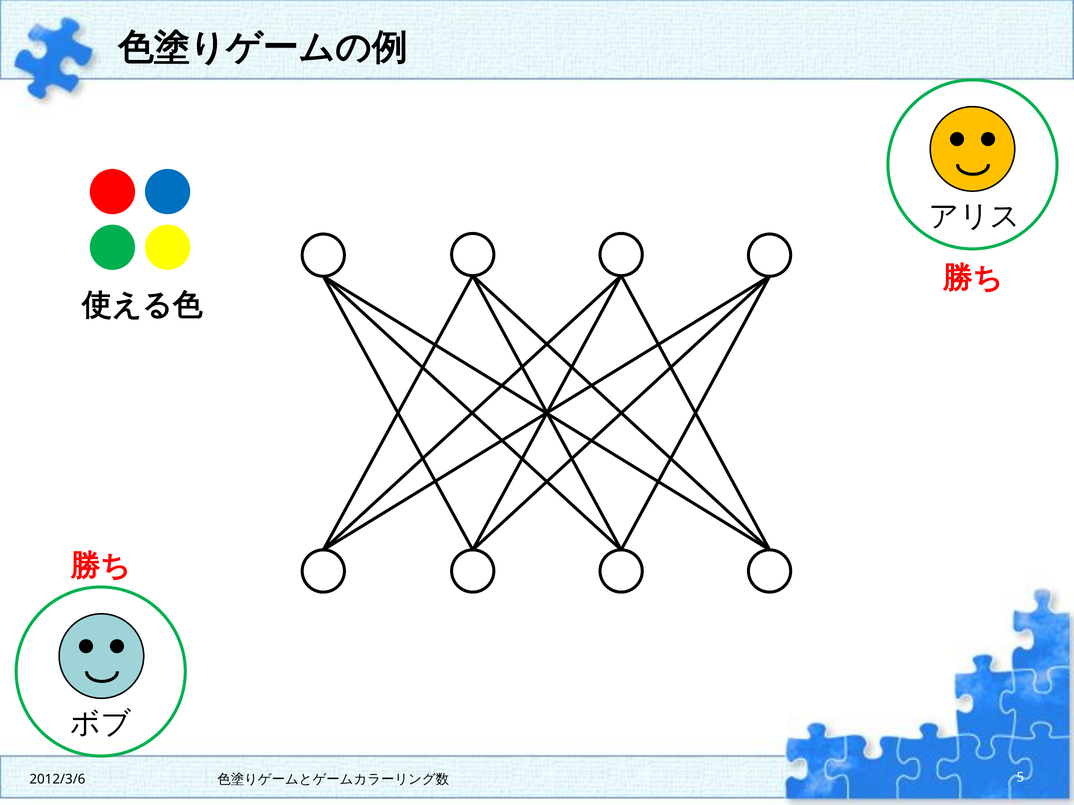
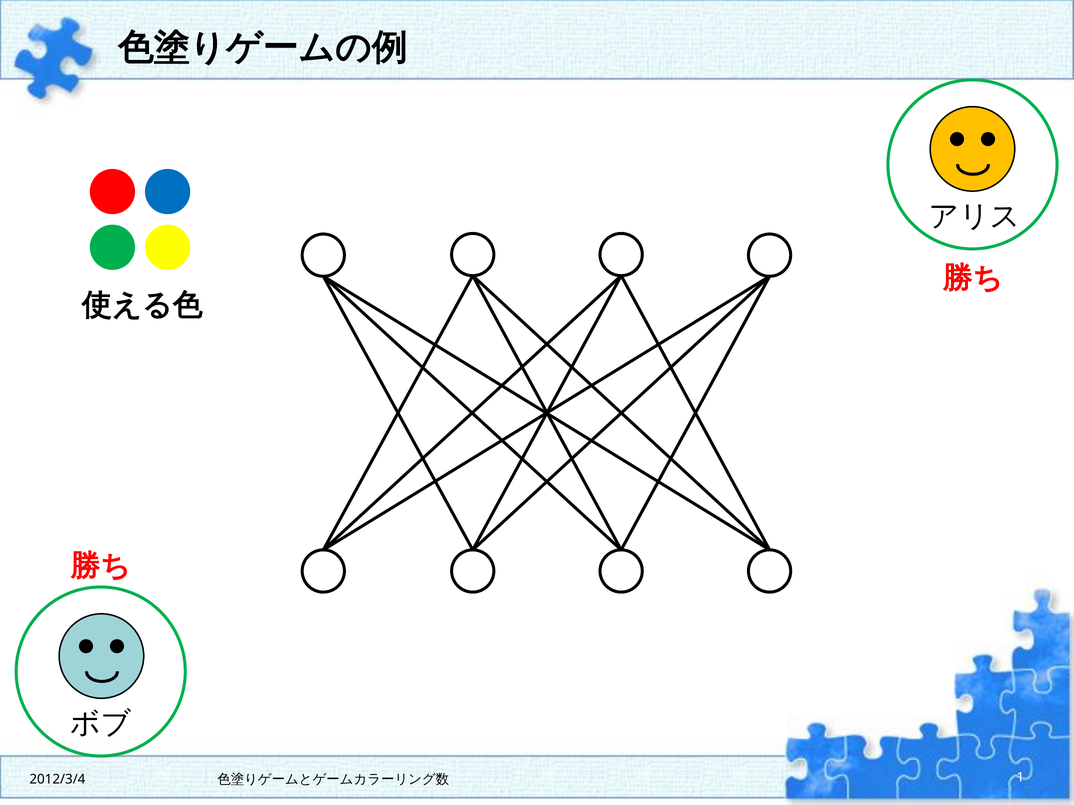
2012/3/6: 2012/3/6 -> 2012/3/4 (57, 780)
5: 5 -> 1 (1020, 778)
